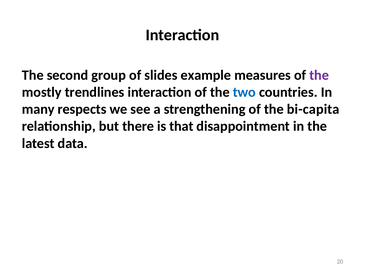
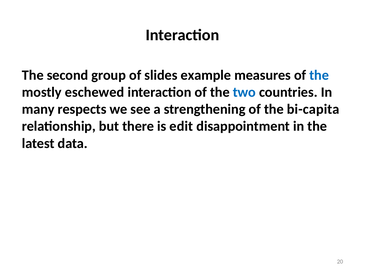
the colour: purple -> blue (319, 75)
trendlines: trendlines -> eschewed (95, 92)
that: that -> edit (181, 126)
